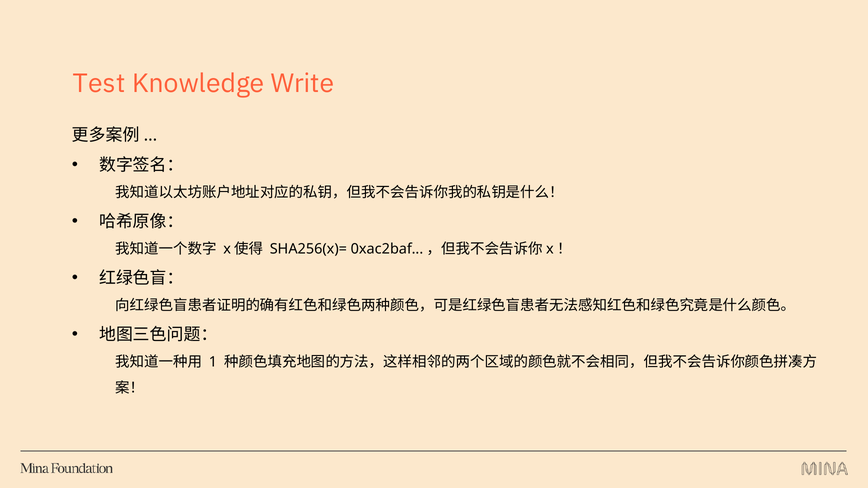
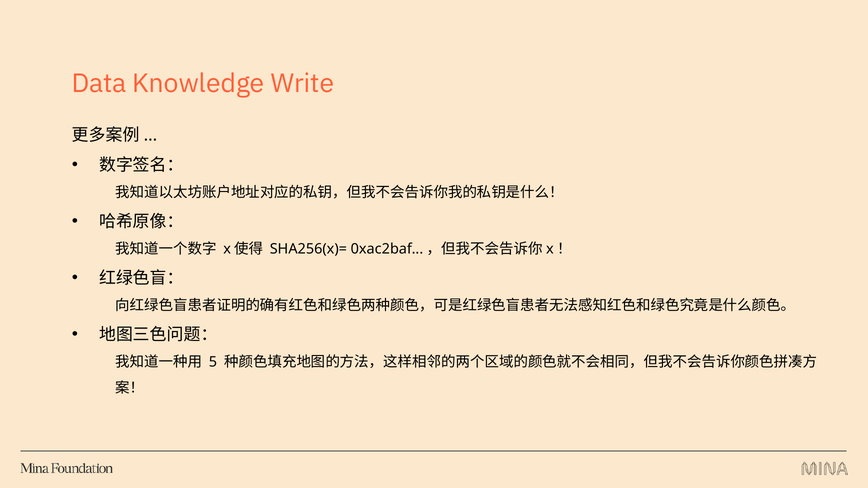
Test: Test -> Data (99, 84)
1: 1 -> 5 (213, 362)
